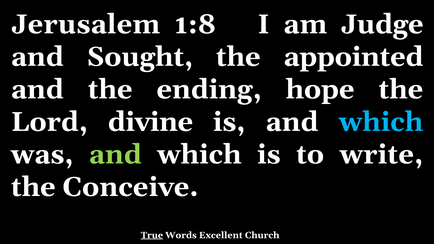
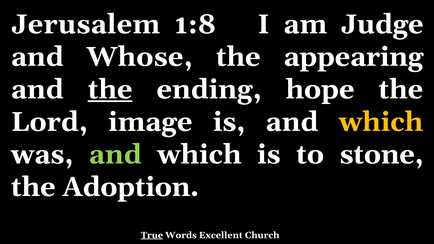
Sought: Sought -> Whose (140, 57)
appointed: appointed -> appearing (353, 57)
the underline: none -> present (110, 89)
divine: divine -> image (150, 122)
which colour: light blue -> yellow (381, 122)
write: write -> stone (382, 155)
Conceive: Conceive -> Adoption (131, 187)
